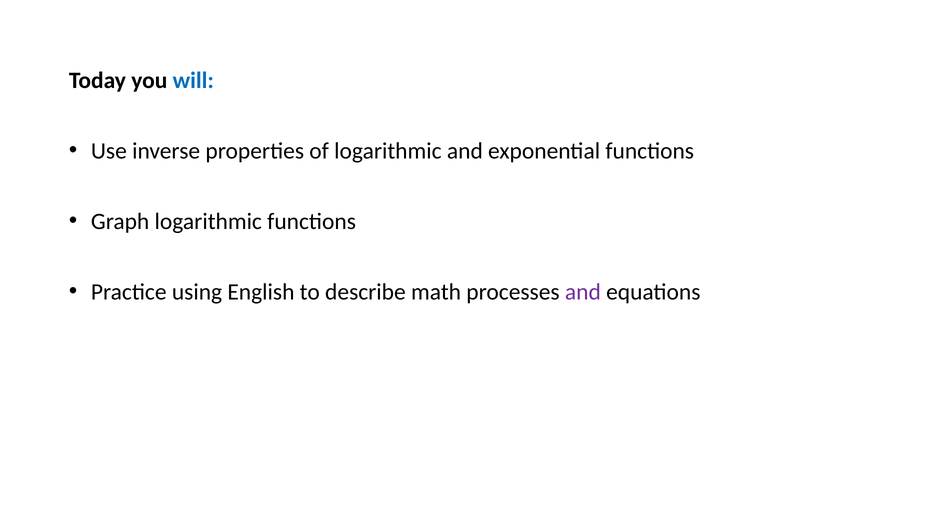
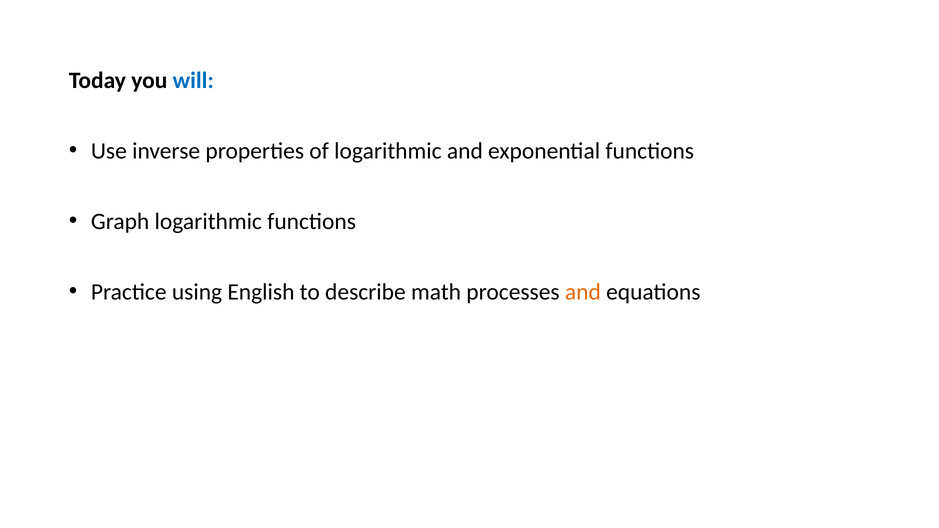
and colour: purple -> orange (583, 292)
